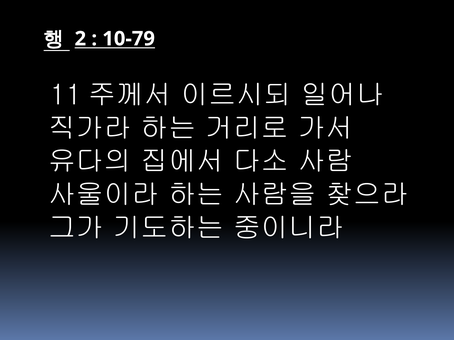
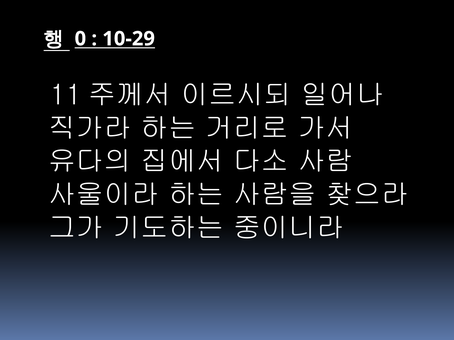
2: 2 -> 0 (80, 39)
10-79: 10-79 -> 10-29 (129, 39)
